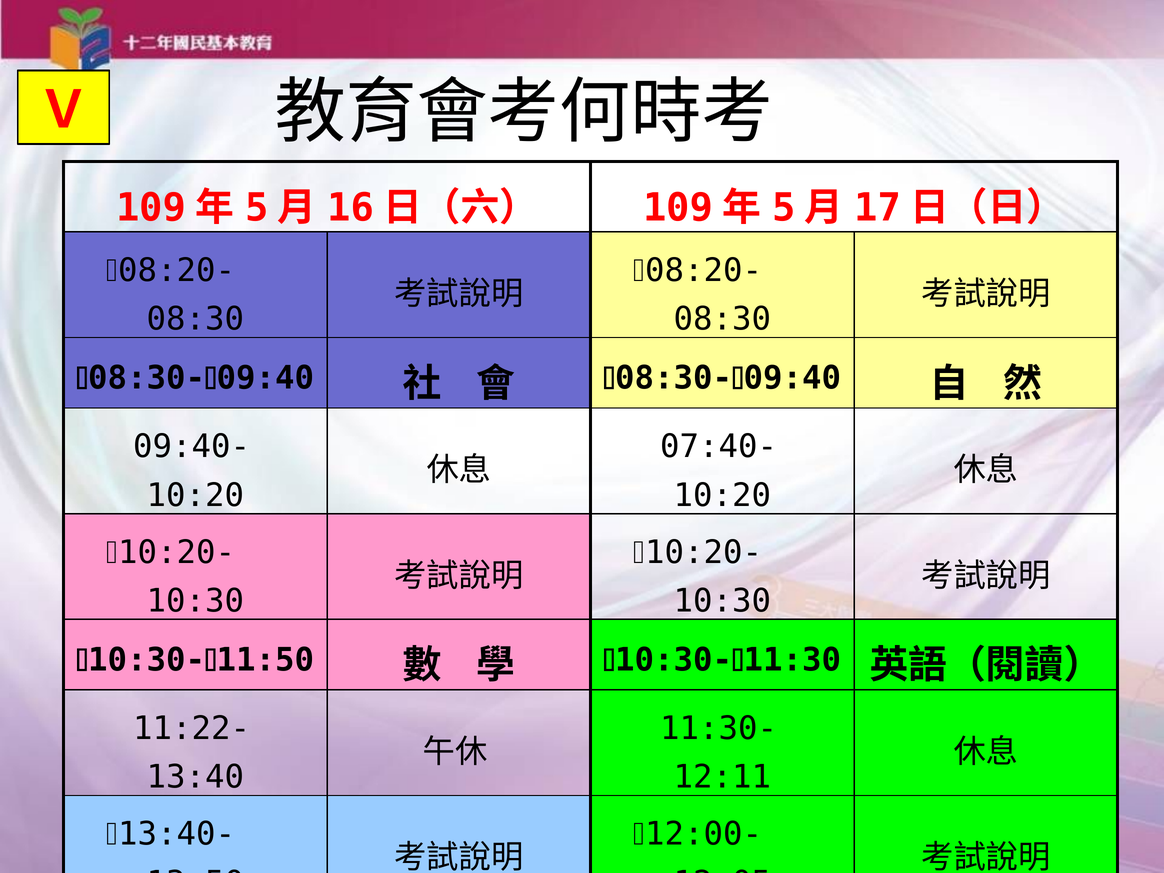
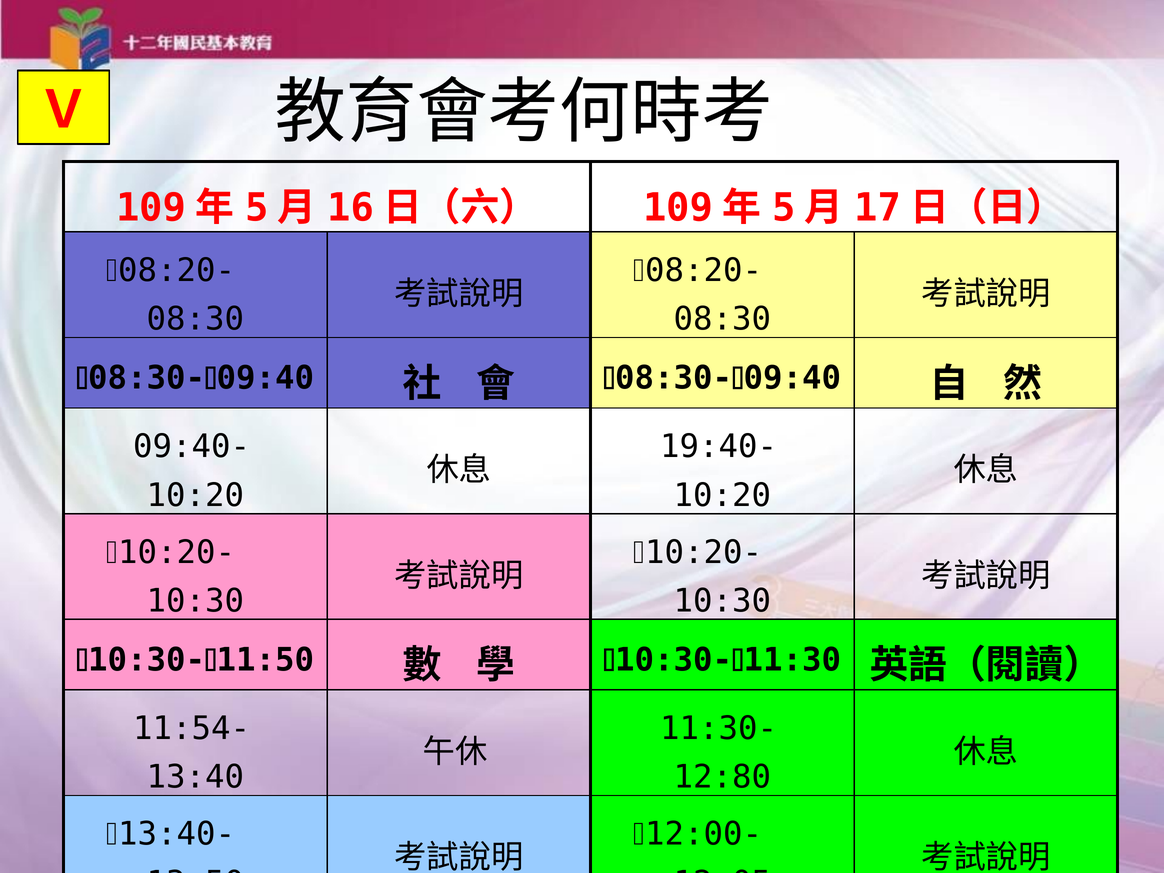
07:40-: 07:40- -> 19:40- (719, 447)
11:22-: 11:22- -> 11:54- (192, 728)
12:11: 12:11 -> 12:80 (722, 777)
